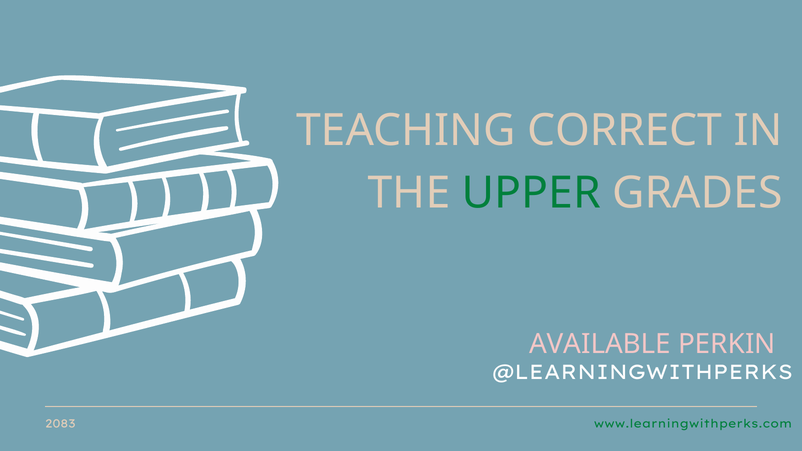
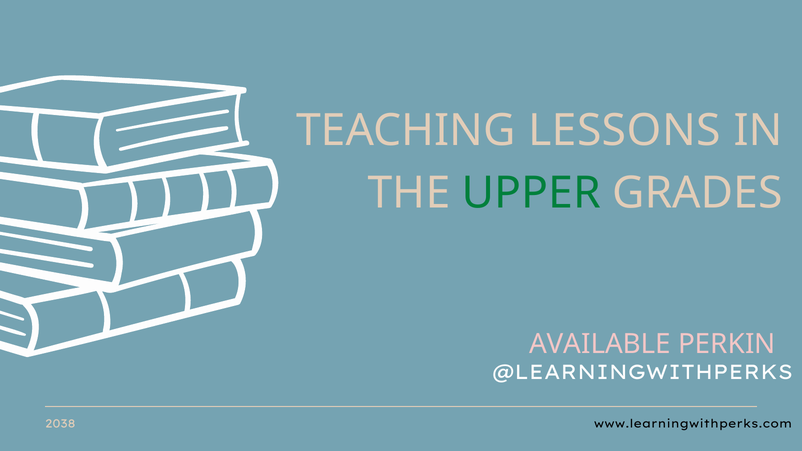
CORRECT: CORRECT -> LESSONS (624, 131)
2083: 2083 -> 2038 (60, 424)
www.learningwithperks.com colour: green -> black (693, 424)
